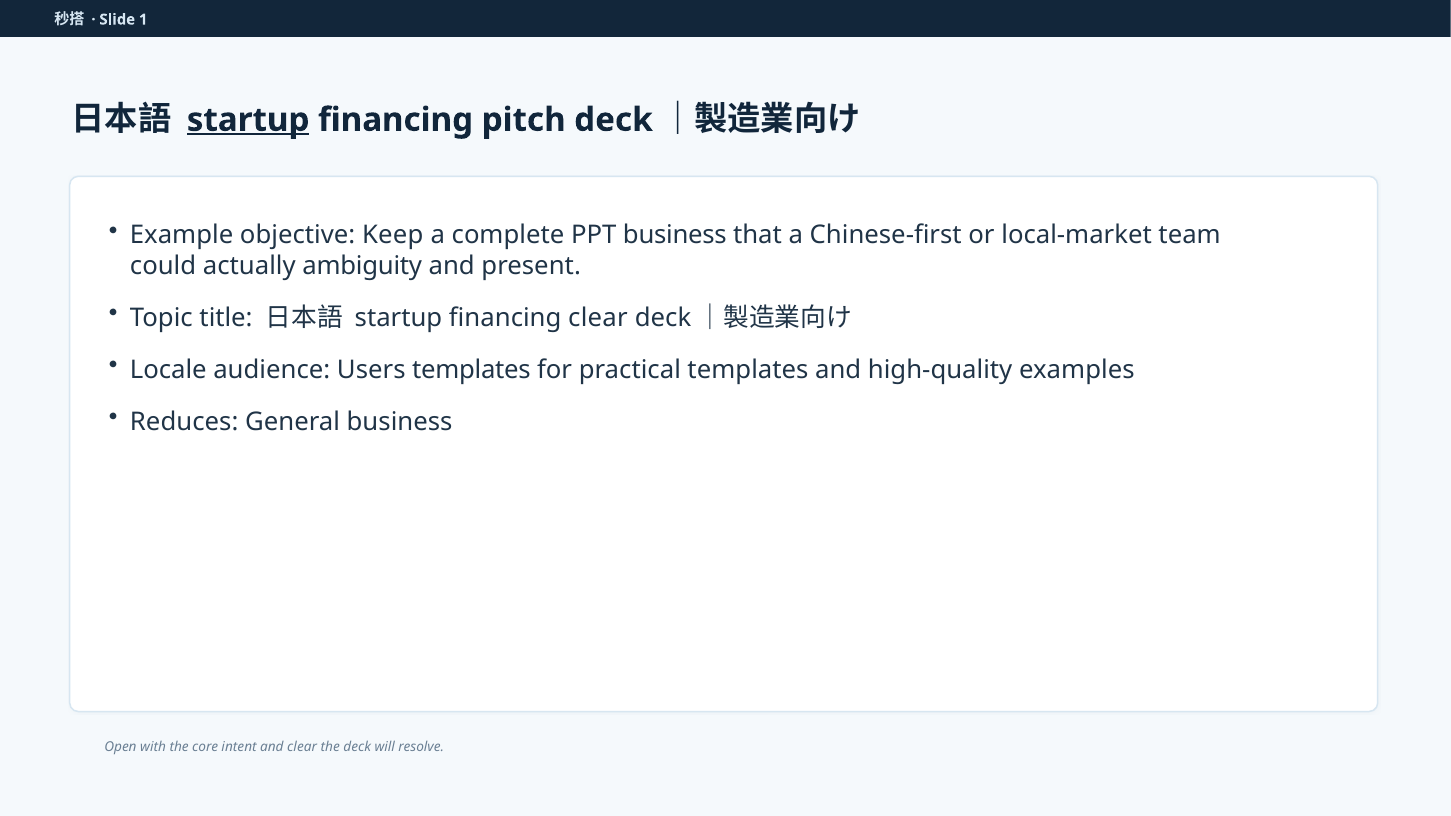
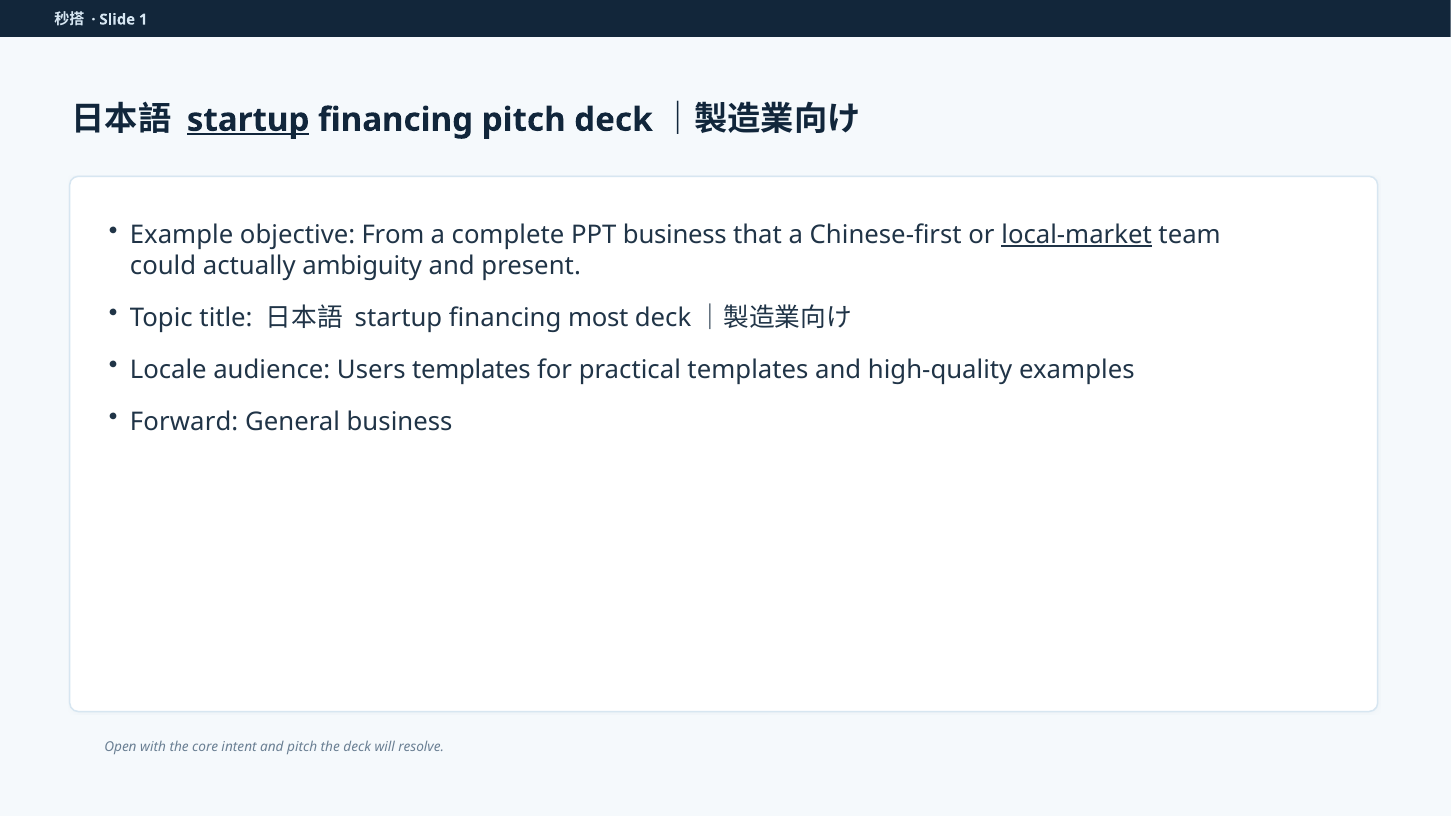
Keep: Keep -> From (393, 235)
local-market underline: none -> present (1077, 235)
financing clear: clear -> most (598, 318)
Reduces: Reduces -> Forward (184, 422)
and clear: clear -> pitch (302, 747)
